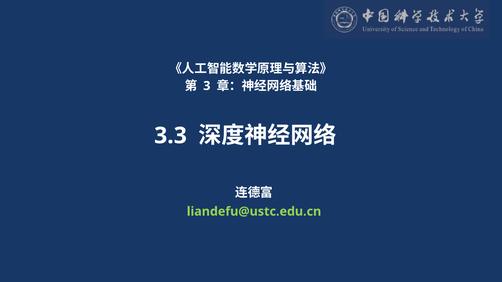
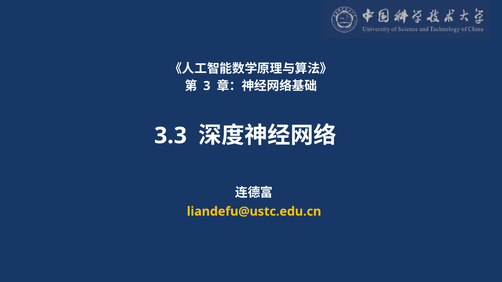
liandefu@ustc.edu.cn colour: light green -> yellow (254, 212)
